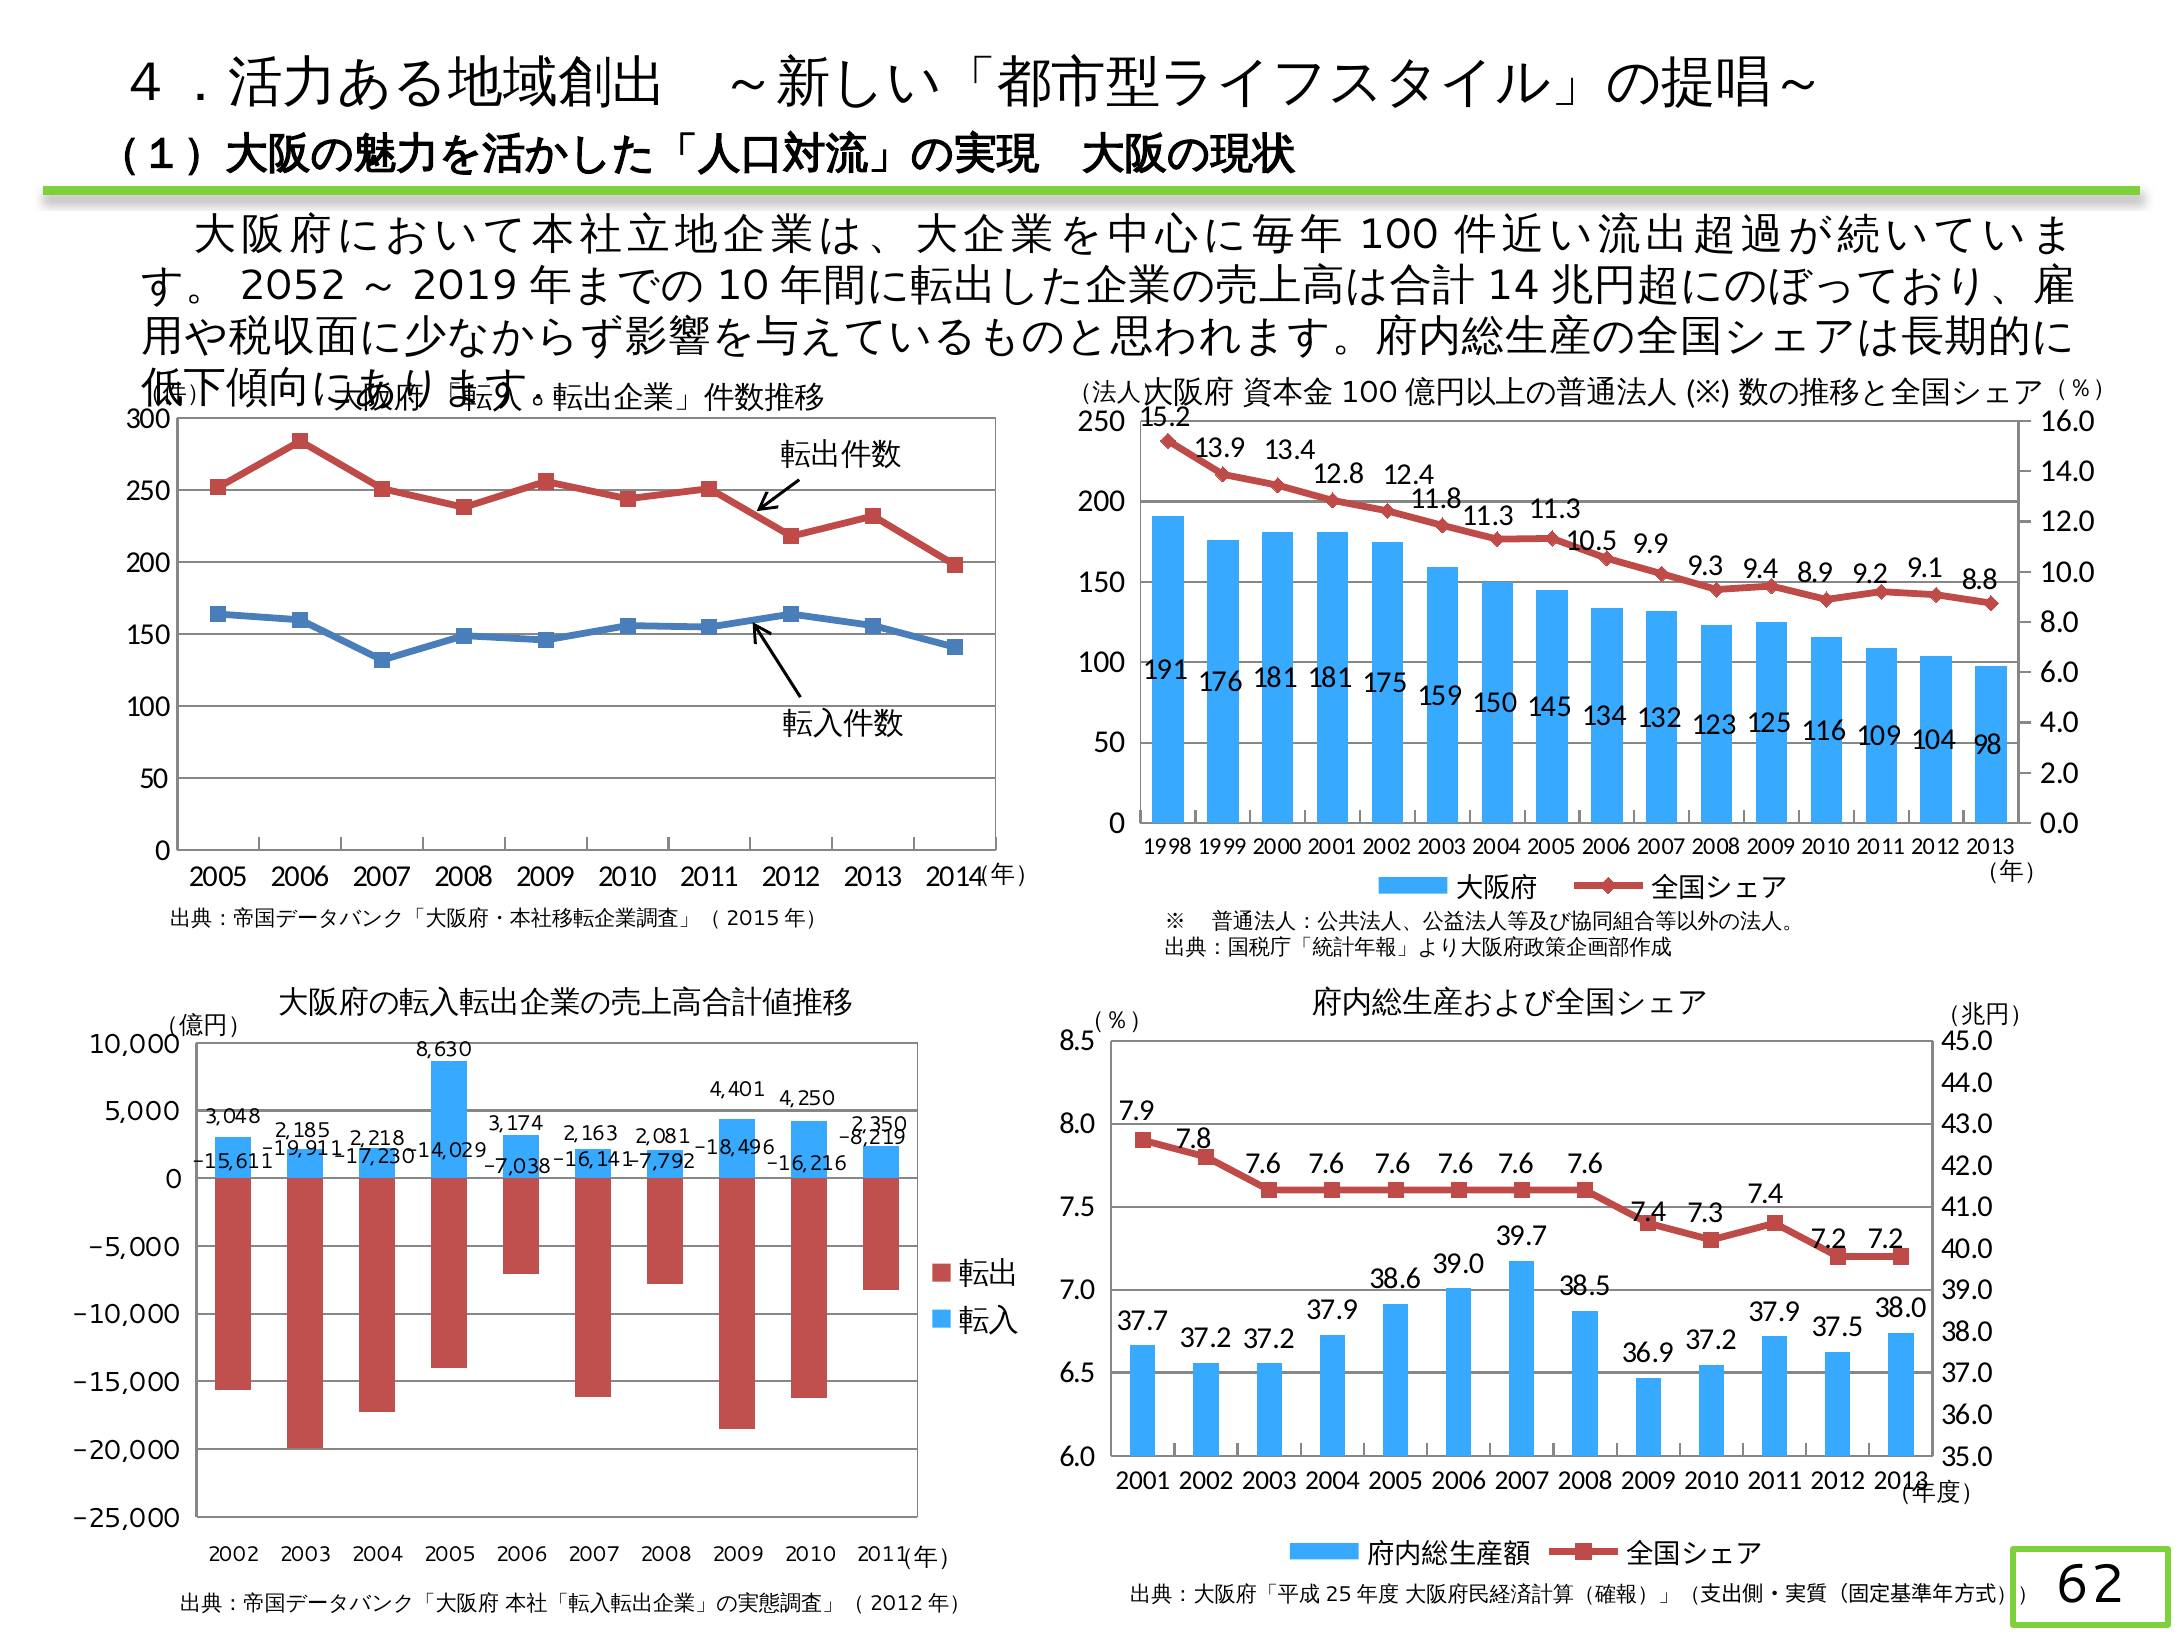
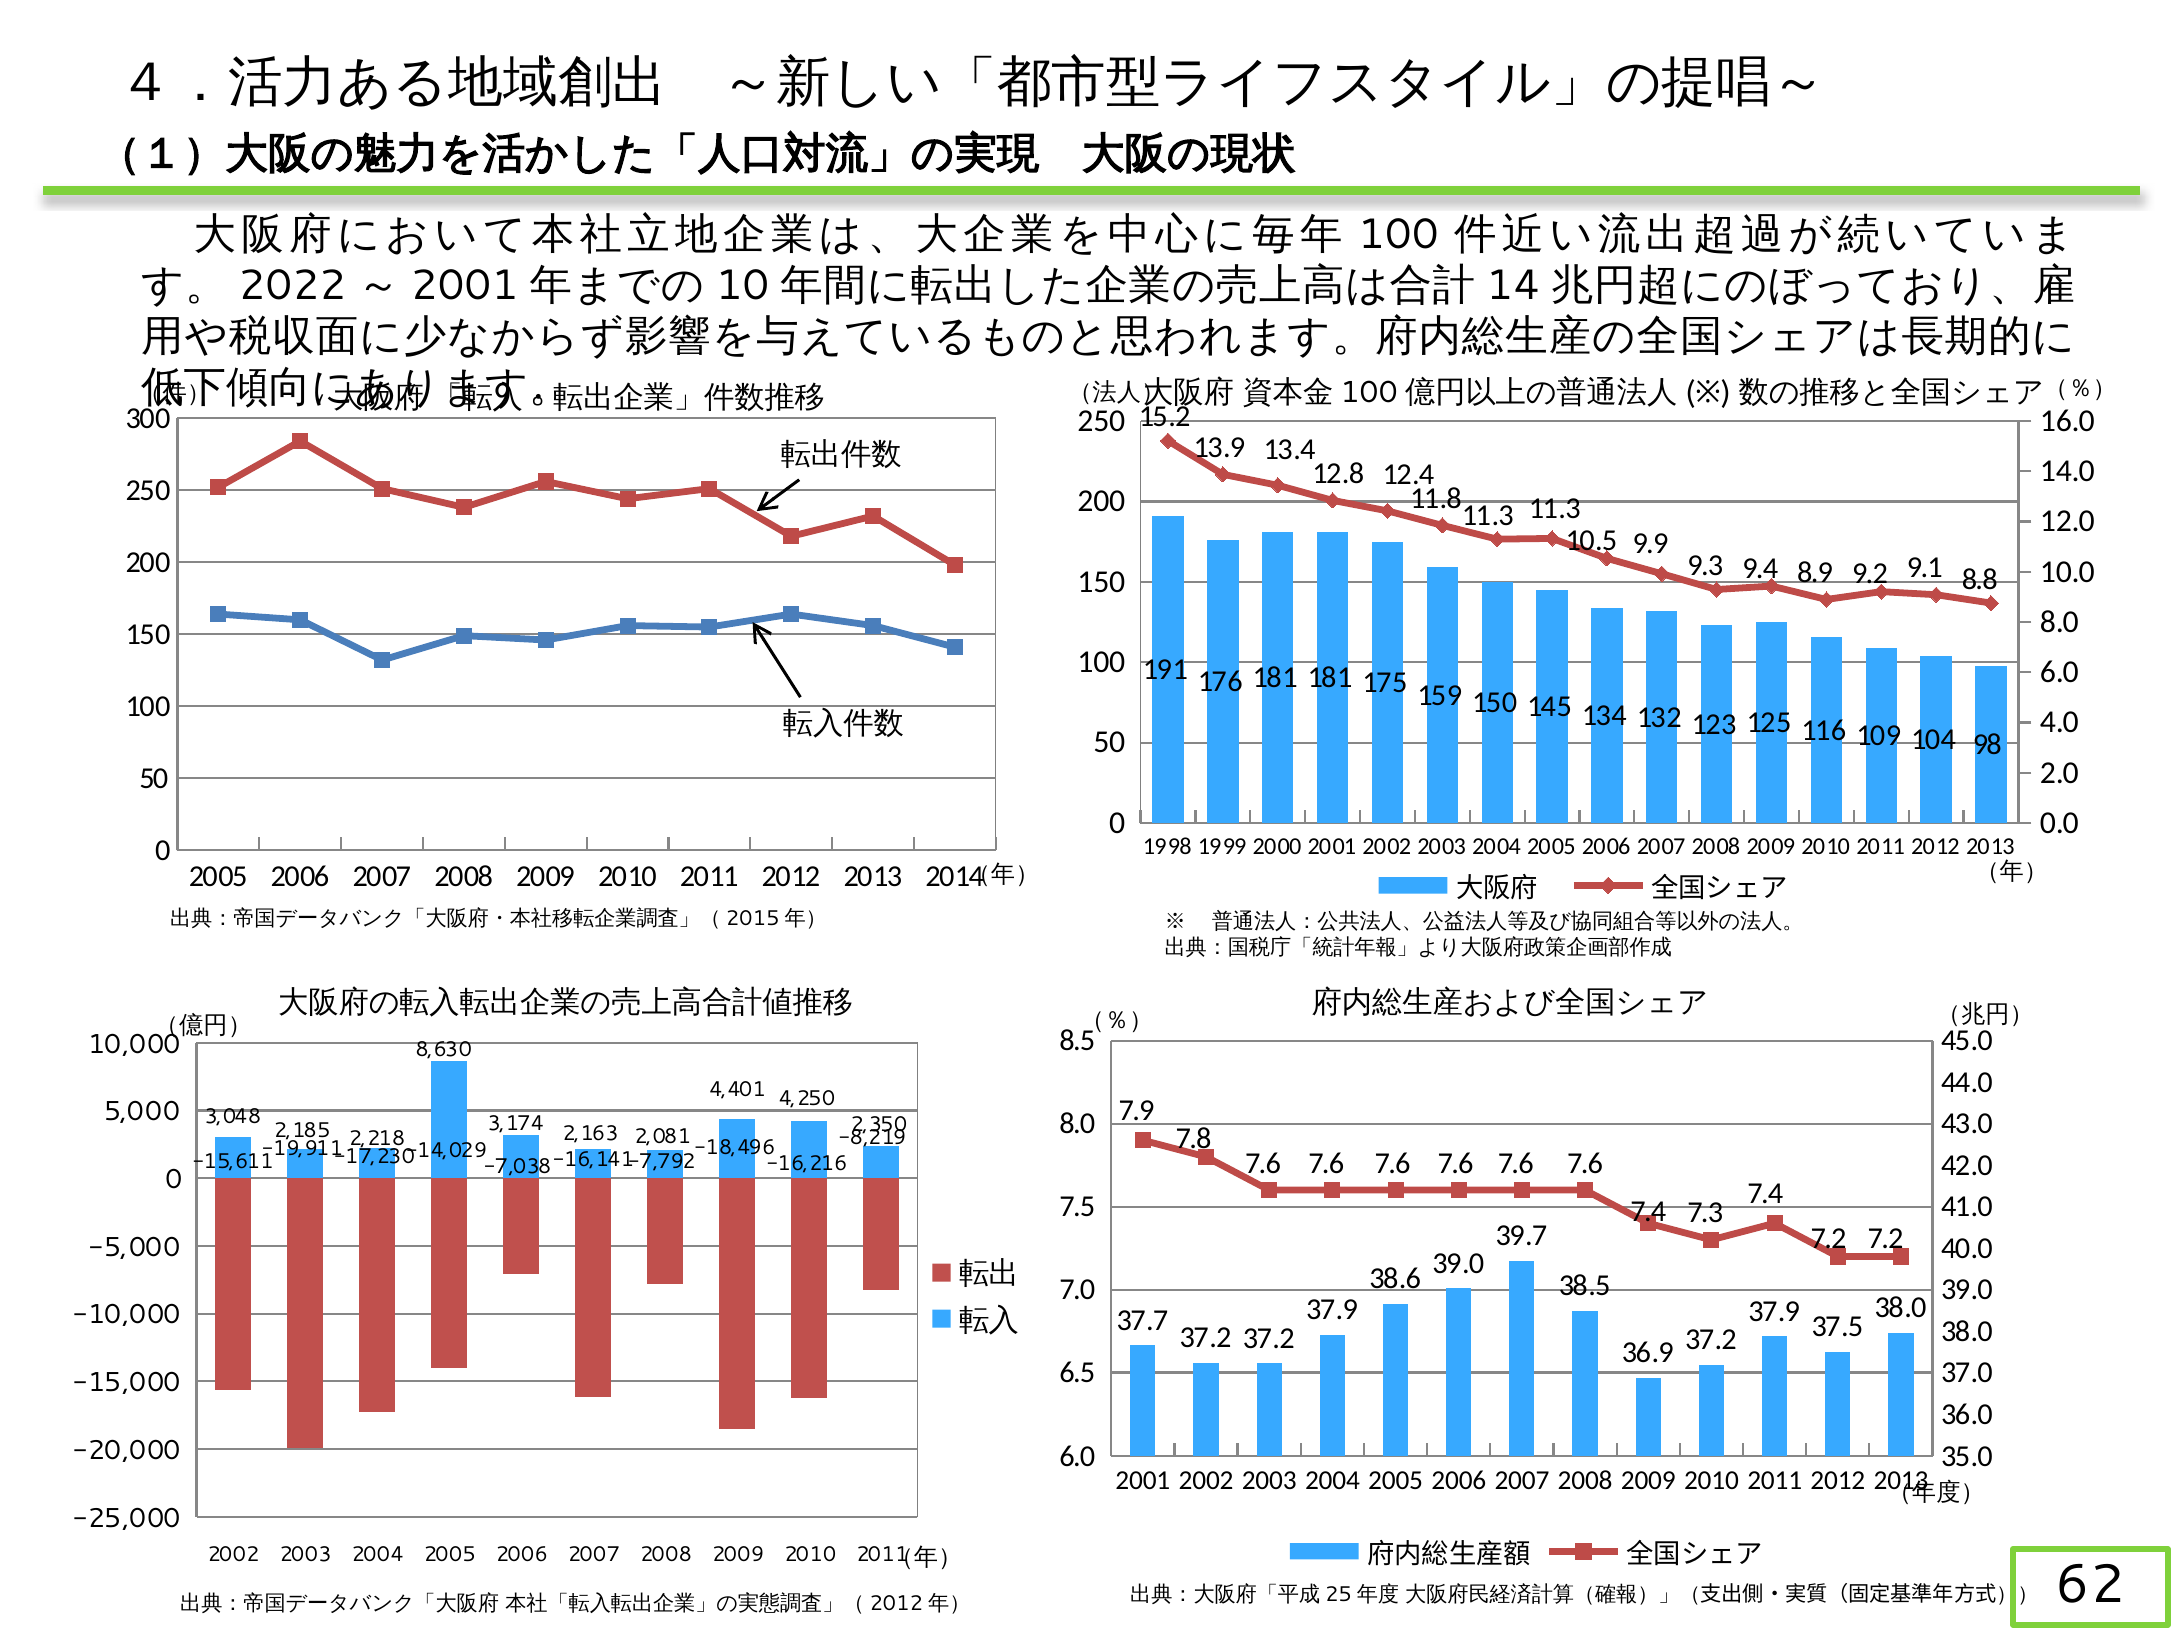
2052: 2052 -> 2022 (292, 285)
2019: 2019 -> 2001 (464, 285)
